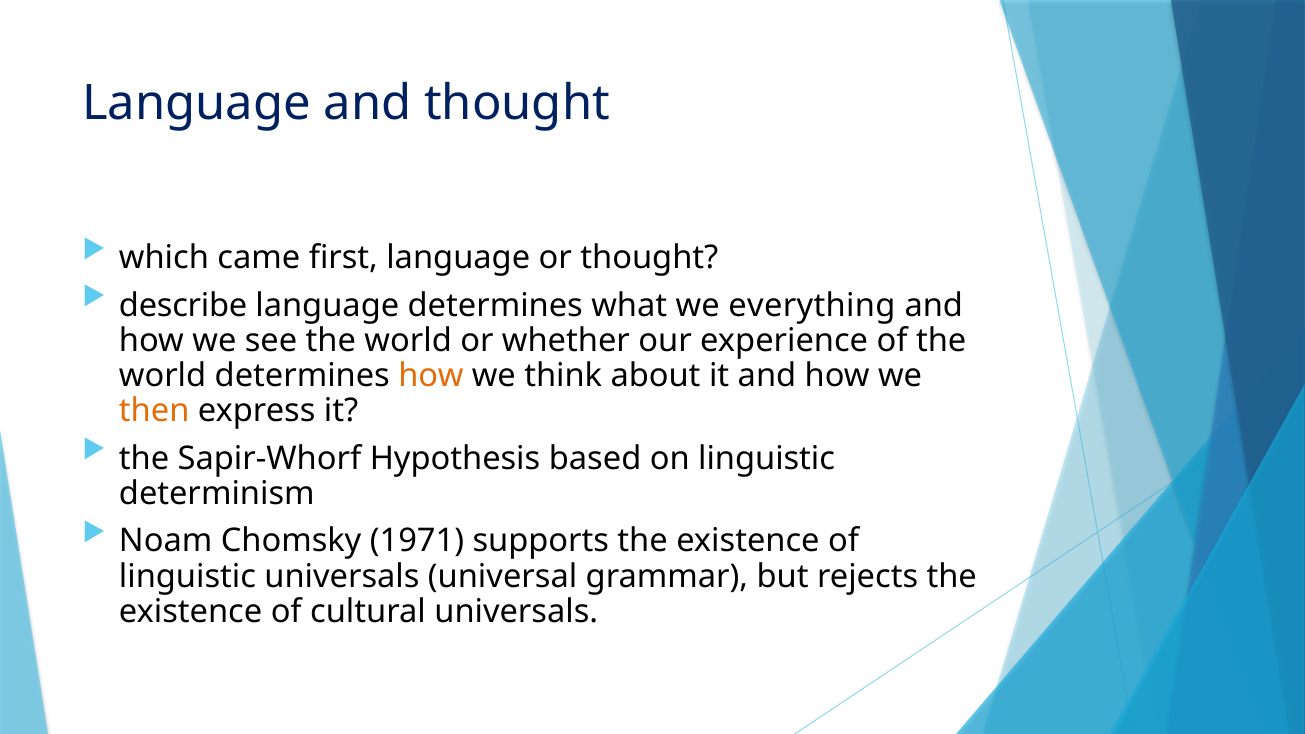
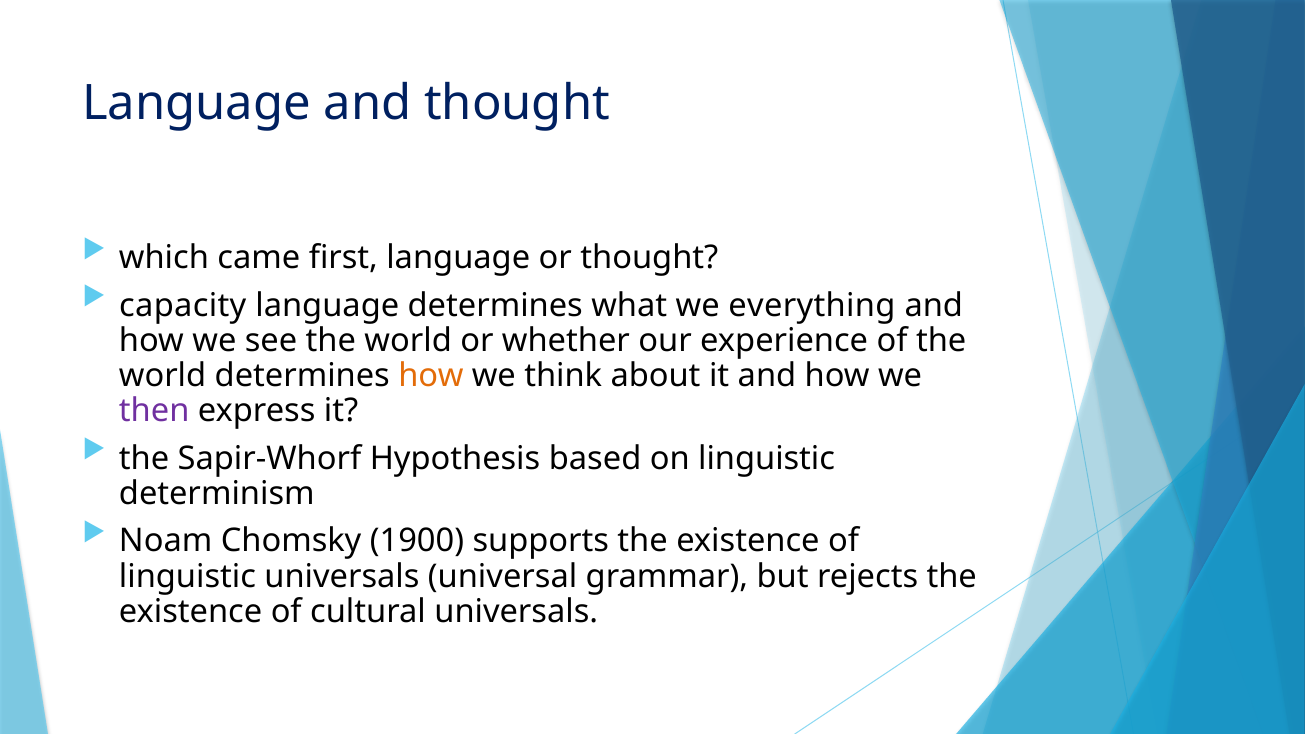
describe: describe -> capacity (183, 305)
then colour: orange -> purple (154, 411)
1971: 1971 -> 1900 (417, 541)
